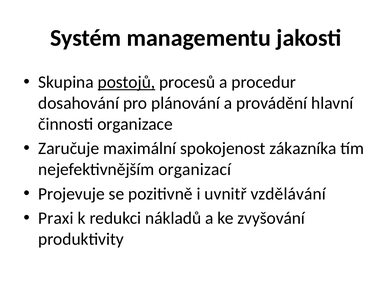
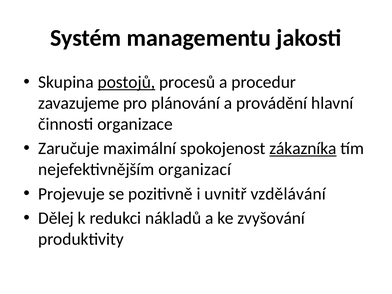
dosahování: dosahování -> zavazujeme (79, 103)
zákazníka underline: none -> present (303, 148)
Praxi: Praxi -> Dělej (56, 218)
